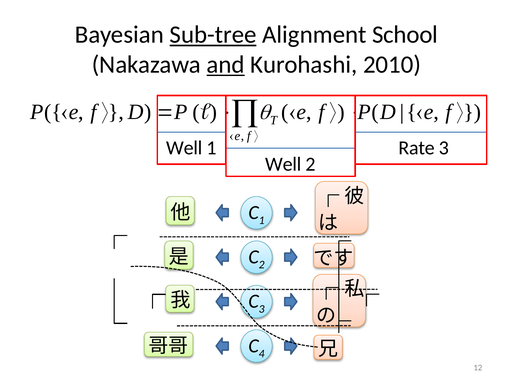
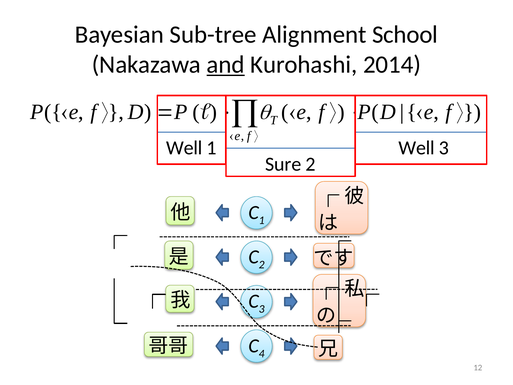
Sub-tree underline: present -> none (213, 35)
2010: 2010 -> 2014 (392, 65)
1 Rate: Rate -> Well (417, 148)
Well: Well -> Sure (283, 164)
